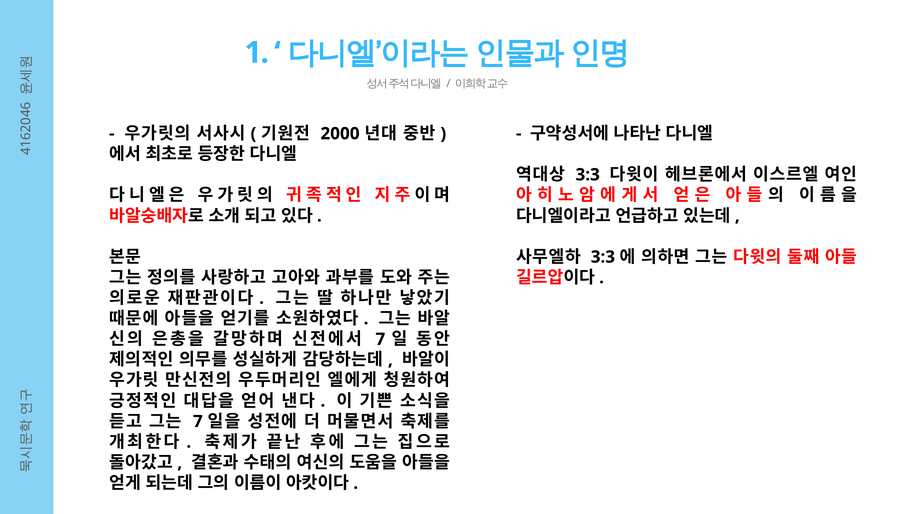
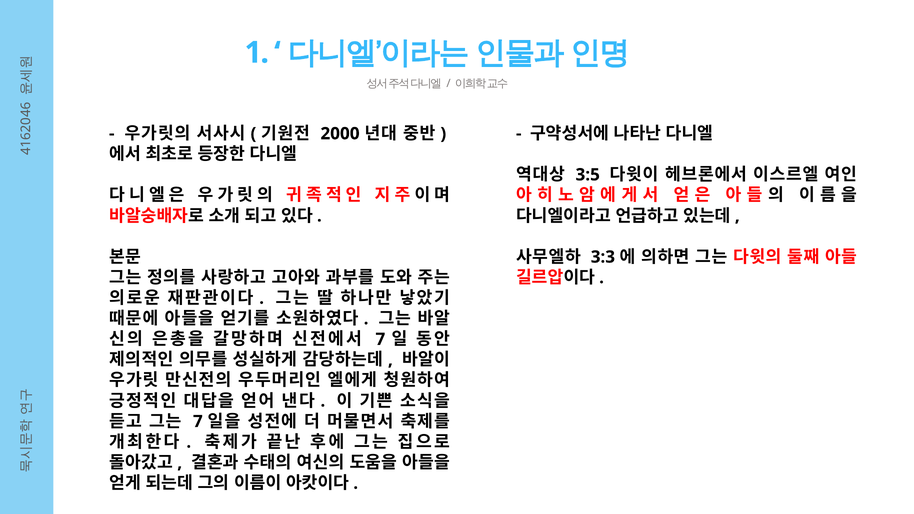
3:3: 3:3 -> 3:5 (588, 175)
